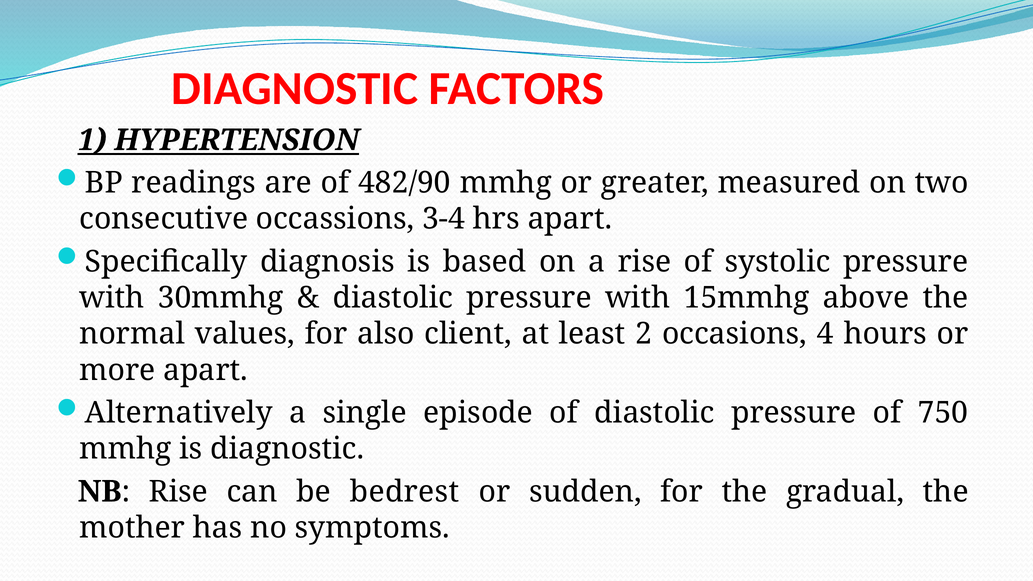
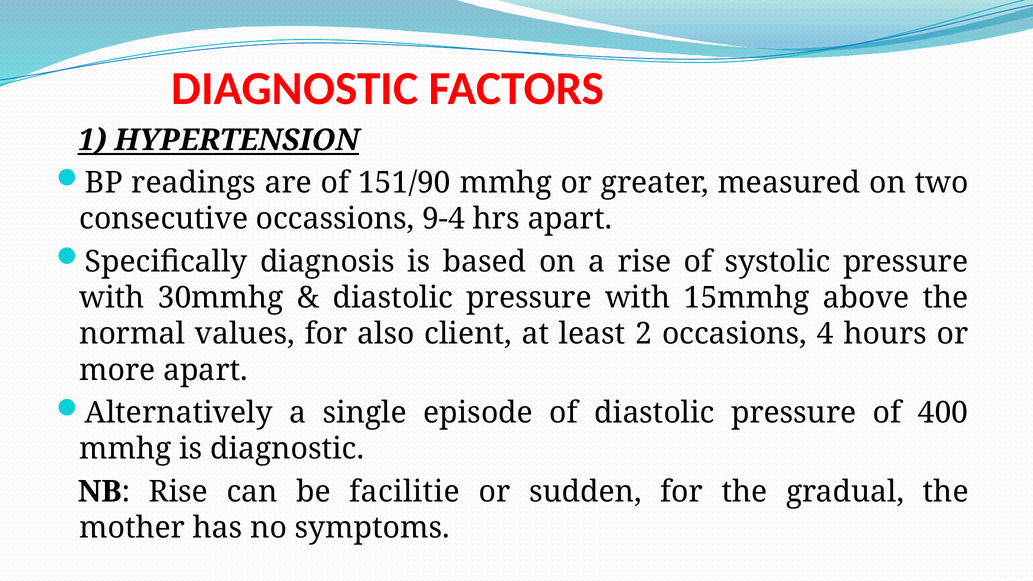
482/90: 482/90 -> 151/90 (404, 183)
3-4: 3-4 -> 9-4 (444, 219)
750: 750 -> 400 (943, 413)
bedrest: bedrest -> facilitie (405, 492)
